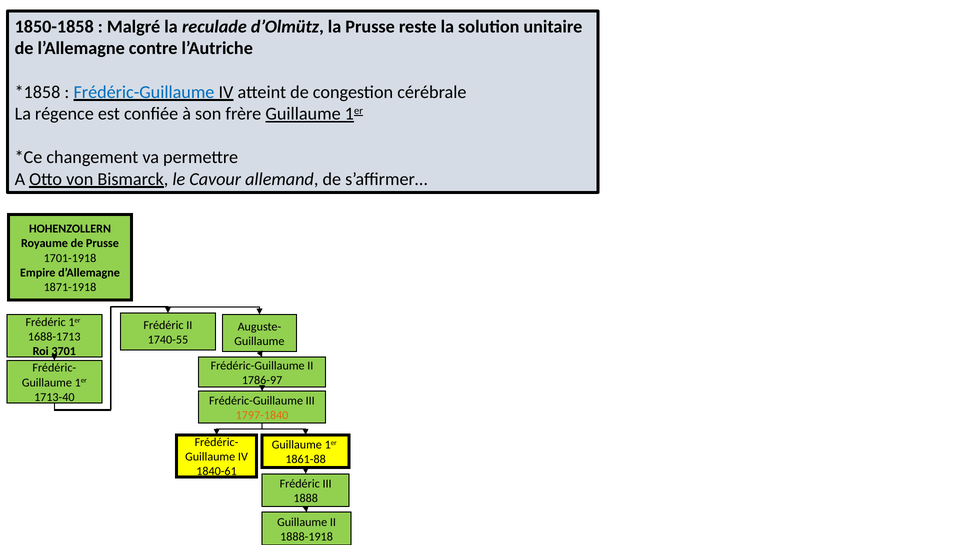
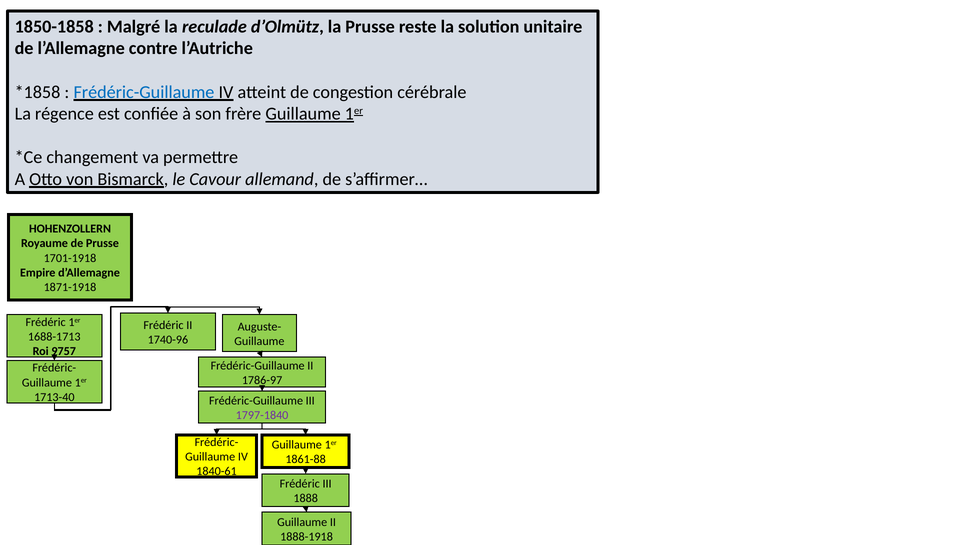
1740-55: 1740-55 -> 1740-96 (168, 340)
3701: 3701 -> 9757 (64, 351)
1797-1840 colour: orange -> purple (262, 415)
